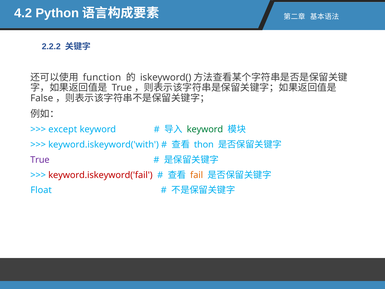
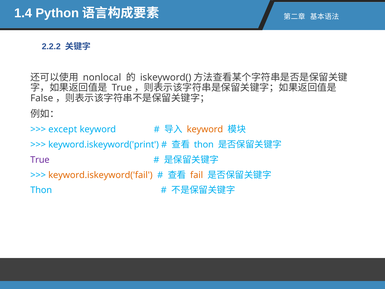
4.2: 4.2 -> 1.4 (23, 13)
function: function -> nonlocal (102, 77)
keyword colour: green -> orange (205, 129)
keyword.iskeyword('with: keyword.iskeyword('with -> keyword.iskeyword('print (104, 144)
keyword.iskeyword('fail colour: red -> orange (100, 175)
Float: Float -> Thon (41, 190)
